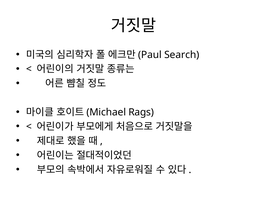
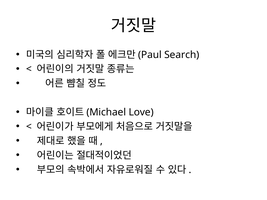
Rags: Rags -> Love (141, 112)
